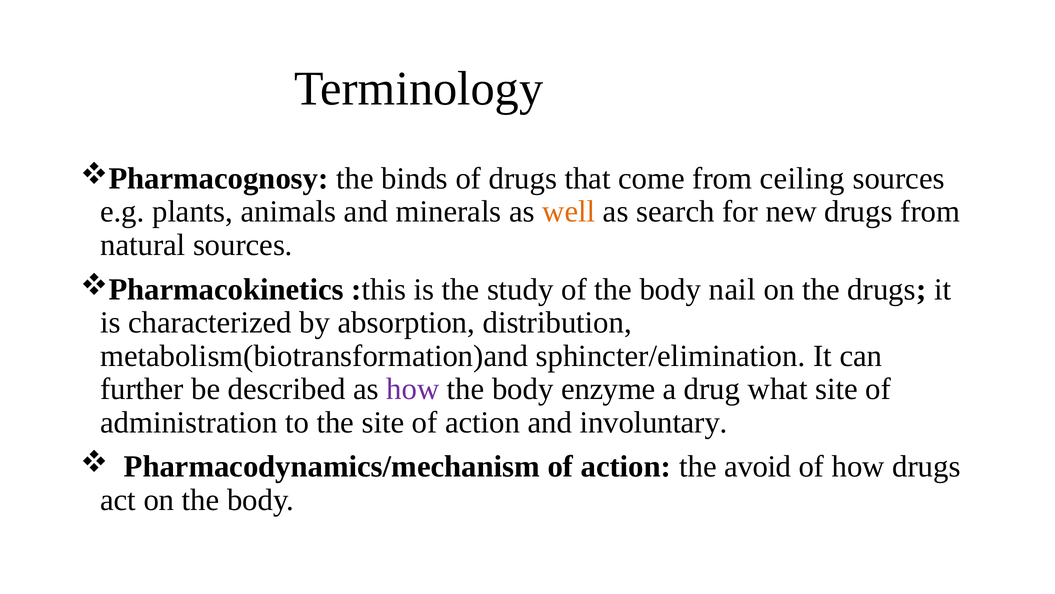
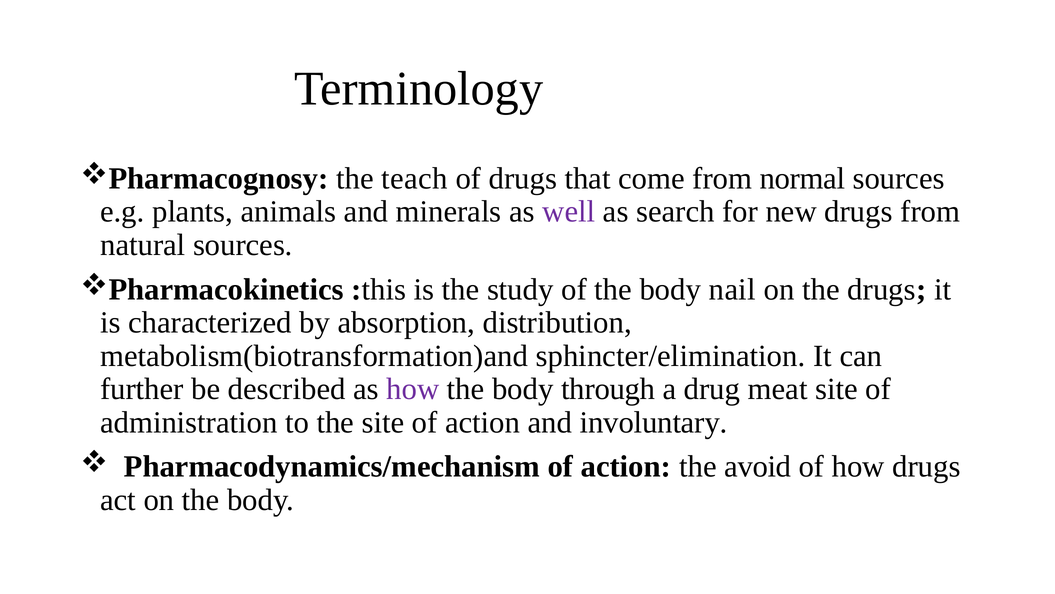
binds: binds -> teach (414, 178)
ceiling: ceiling -> normal (803, 178)
well colour: orange -> purple (569, 212)
enzyme: enzyme -> through (608, 389)
what: what -> meat (778, 389)
